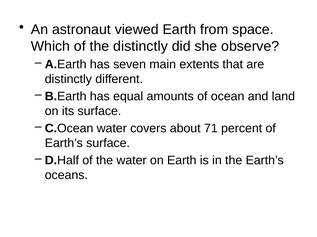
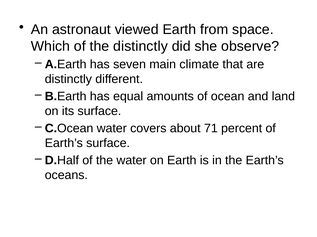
extents: extents -> climate (199, 65)
